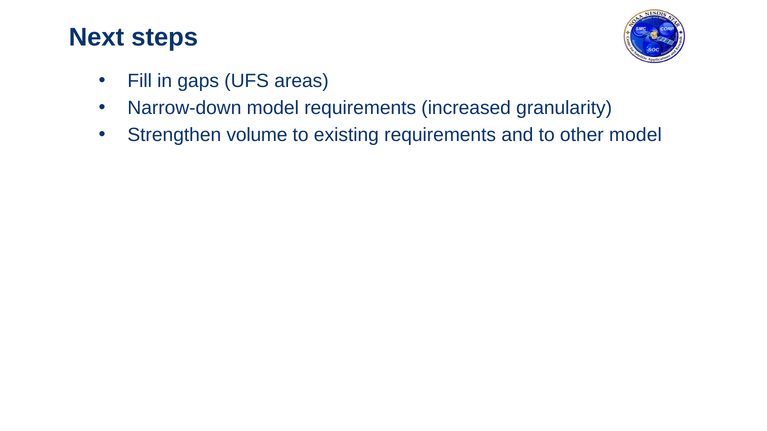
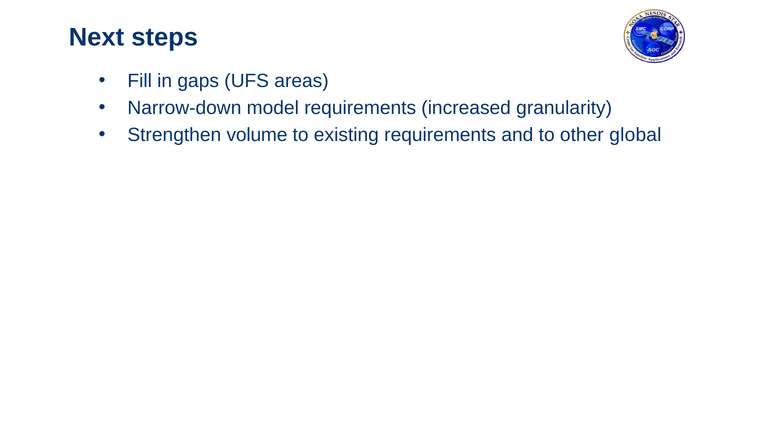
other model: model -> global (635, 135)
